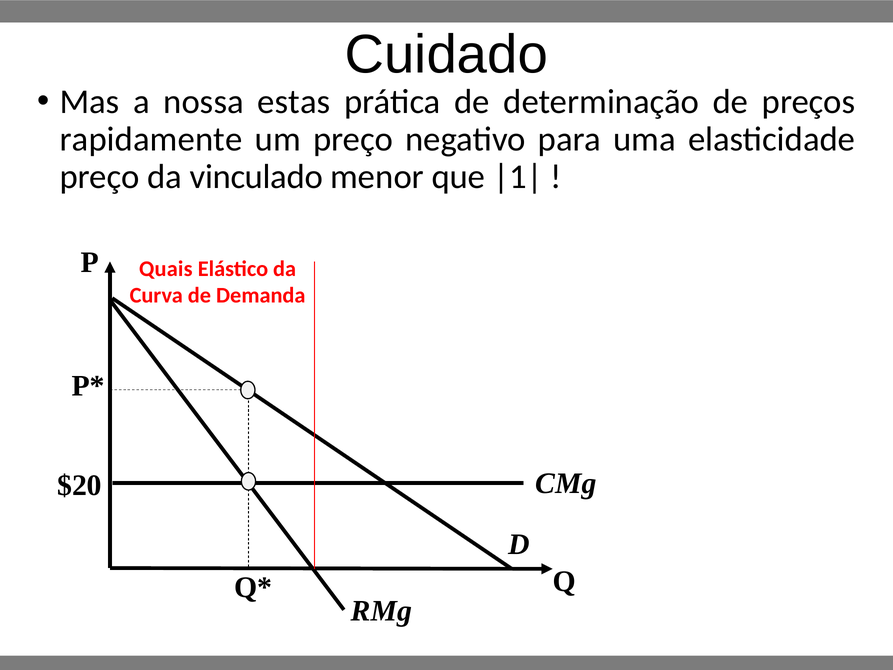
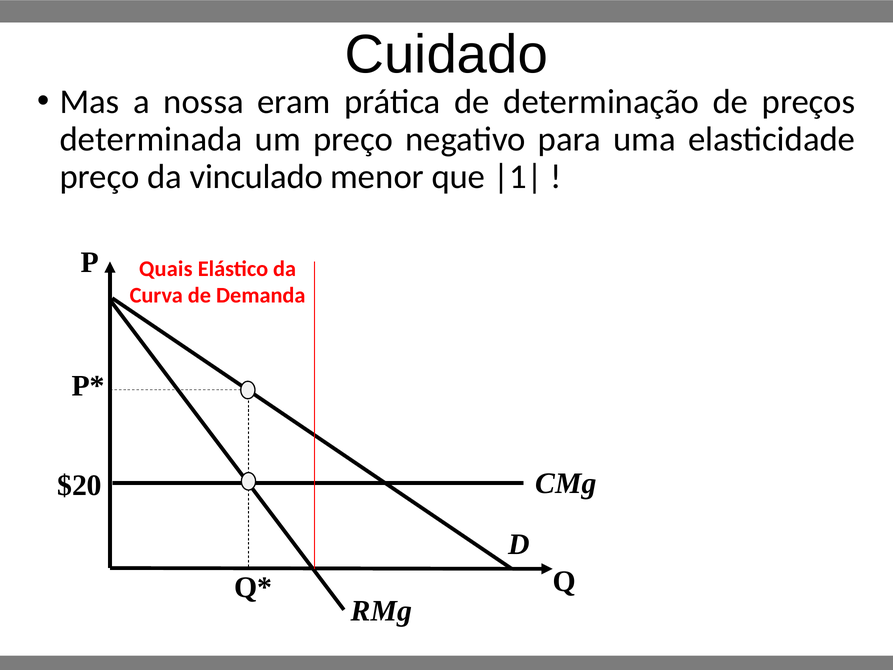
estas: estas -> eram (294, 102)
rapidamente: rapidamente -> determinada (151, 139)
